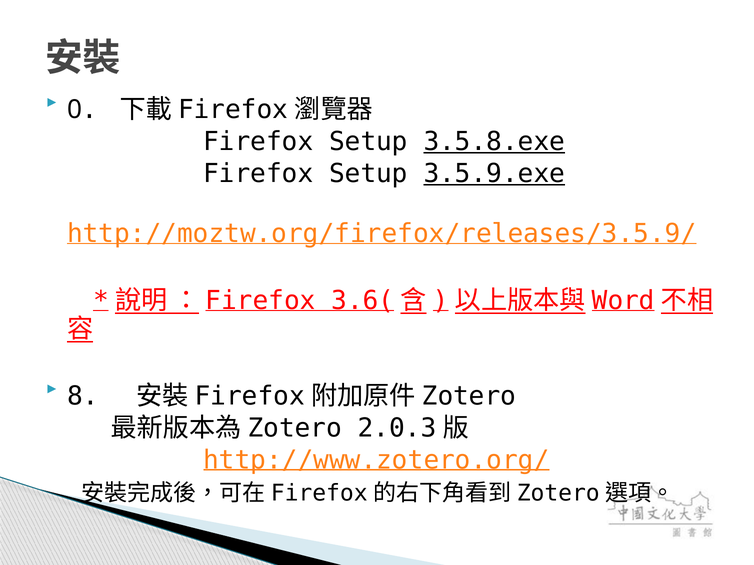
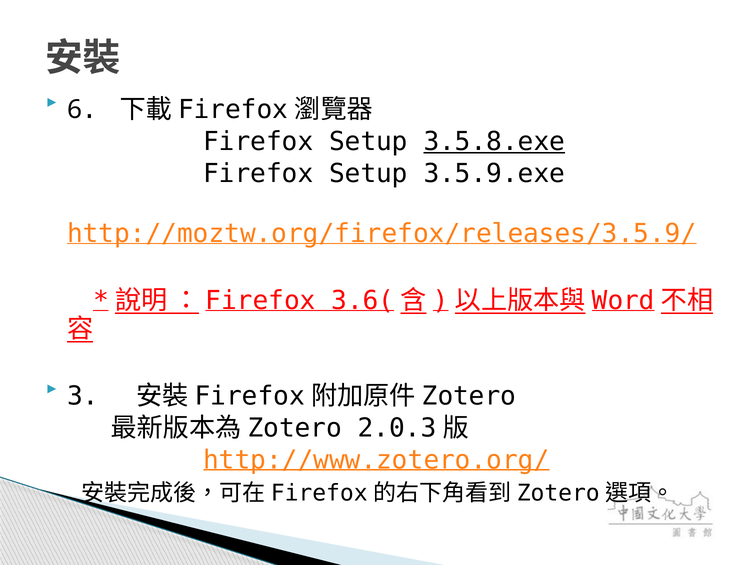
0: 0 -> 6 (75, 110)
3.5.9.exe underline: present -> none (494, 174)
8: 8 -> 3 (83, 396)
